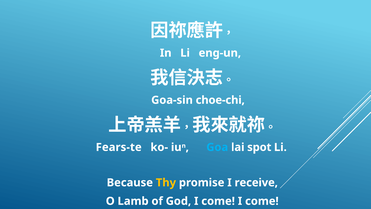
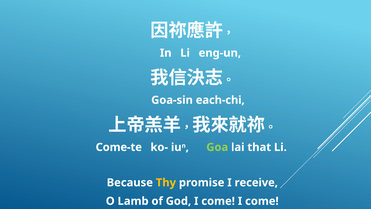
choe-chi: choe-chi -> each-chi (220, 100)
Fears-te: Fears-te -> Come-te (119, 147)
Goa colour: light blue -> light green (217, 147)
spot: spot -> that (259, 147)
